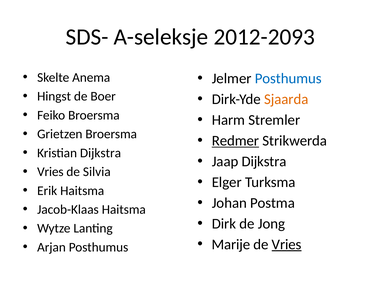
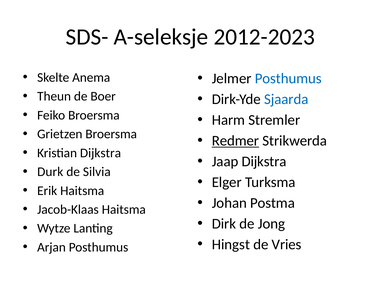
2012-2093: 2012-2093 -> 2012-2023 (264, 37)
Hingst: Hingst -> Theun (54, 96)
Sjaarda colour: orange -> blue (286, 99)
Vries: Vries -> Durk (50, 172)
Marije: Marije -> Hingst (231, 244)
Vries underline: present -> none (287, 244)
